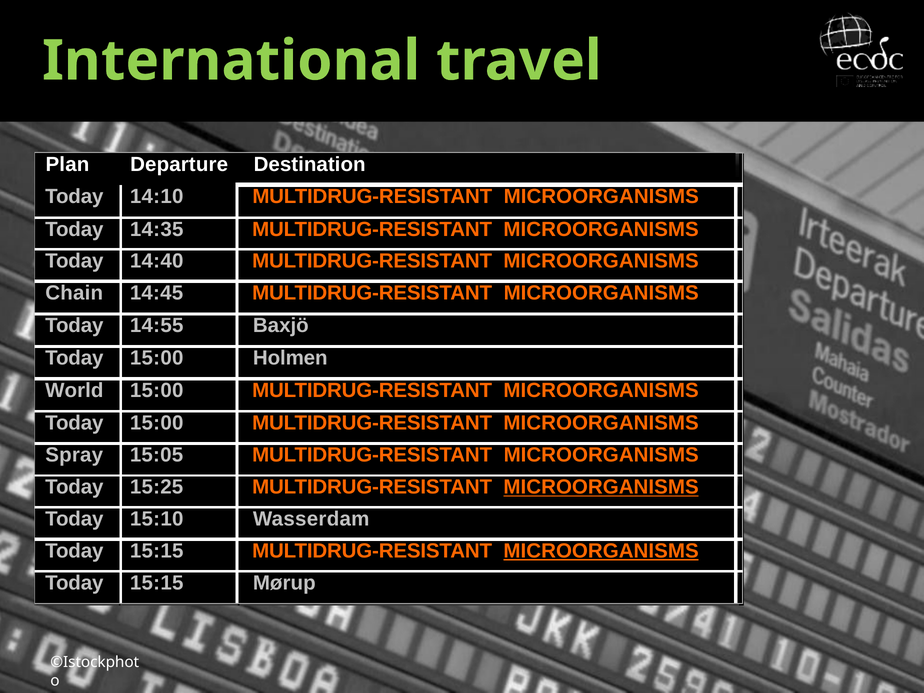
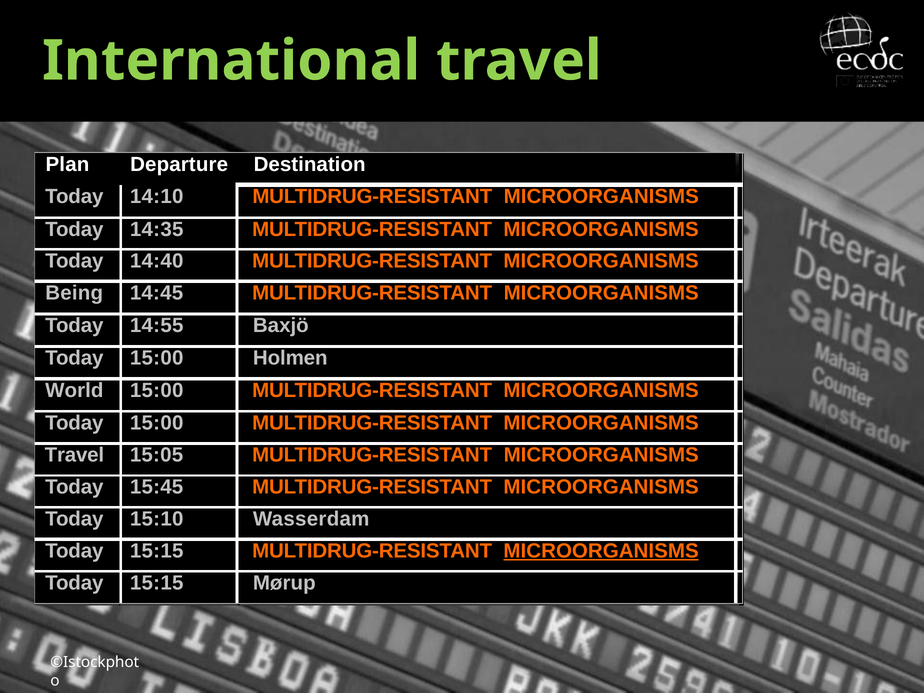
Chain: Chain -> Being (74, 293)
Spray: Spray -> Travel (74, 455)
15:25: 15:25 -> 15:45 (157, 487)
MICROORGANISMS underline: present -> none (601, 487)
